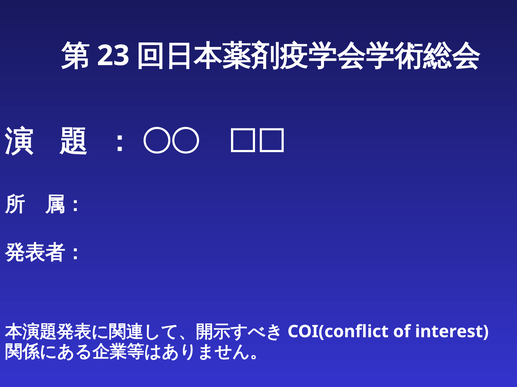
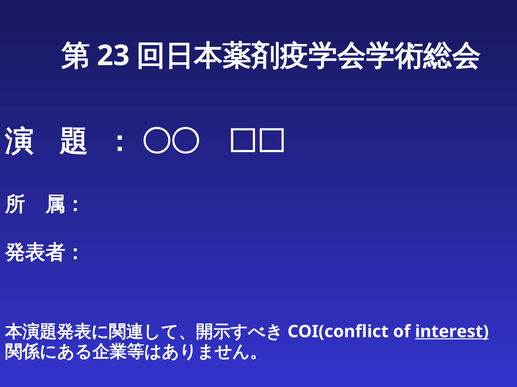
interest underline: none -> present (452, 332)
